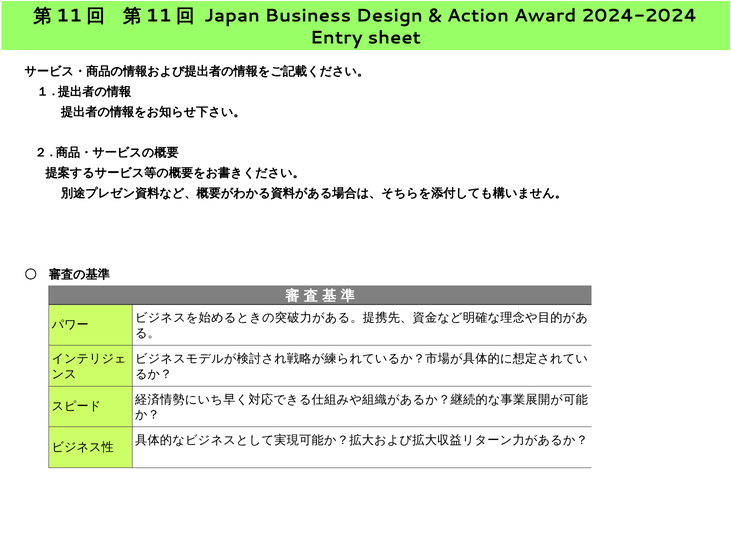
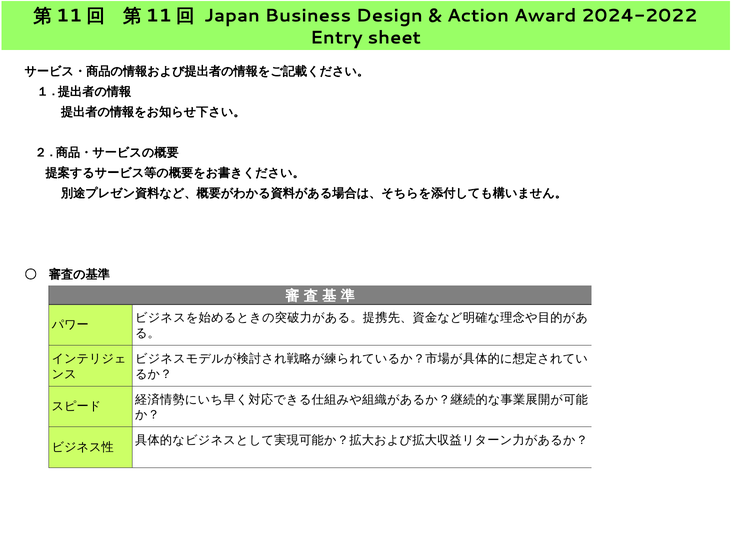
2024-2024: 2024-2024 -> 2024-2022 (639, 16)
